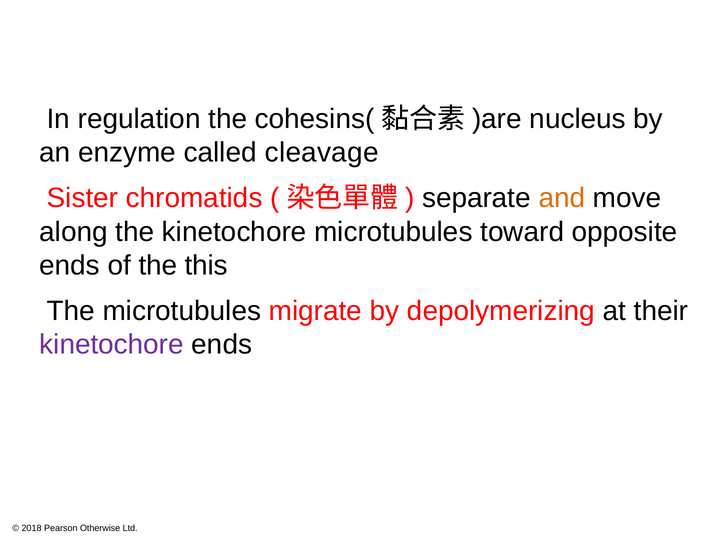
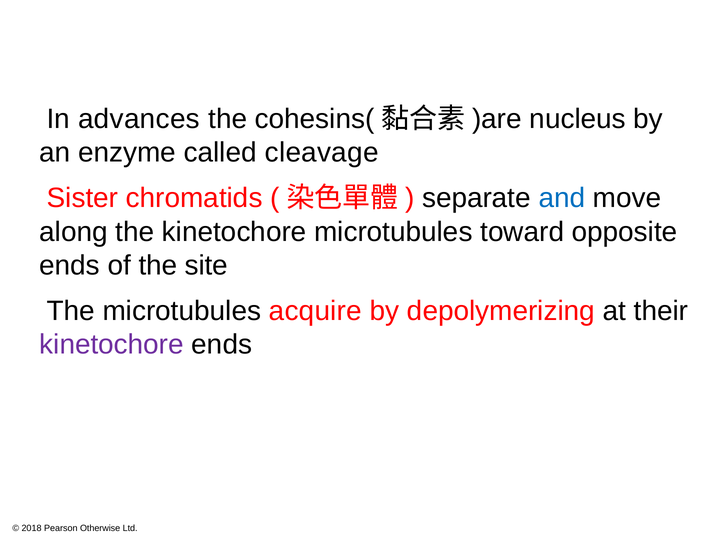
regulation: regulation -> advances (139, 119)
and colour: orange -> blue (562, 198)
this: this -> site (206, 265)
migrate: migrate -> acquire (315, 311)
